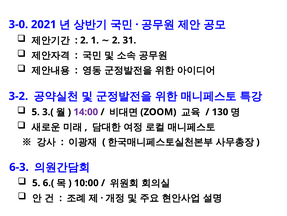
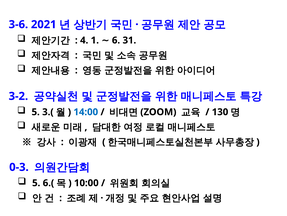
3-0: 3-0 -> 3-6 (18, 24)
2: 2 -> 4 (84, 40)
1 2: 2 -> 6 (116, 40)
14:00 colour: purple -> blue (86, 112)
6-3: 6-3 -> 0-3 (19, 167)
